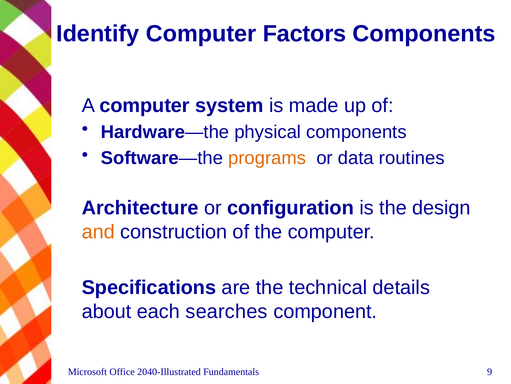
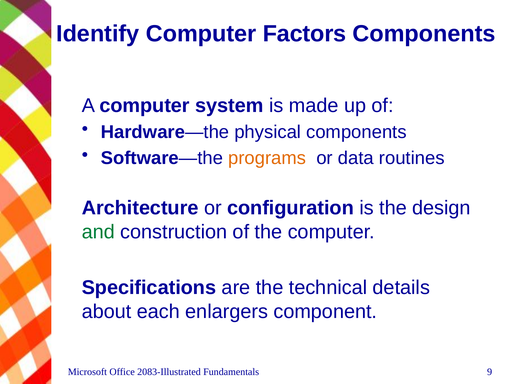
and colour: orange -> green (98, 231)
searches: searches -> enlargers (227, 311)
2040-Illustrated: 2040-Illustrated -> 2083-Illustrated (169, 371)
